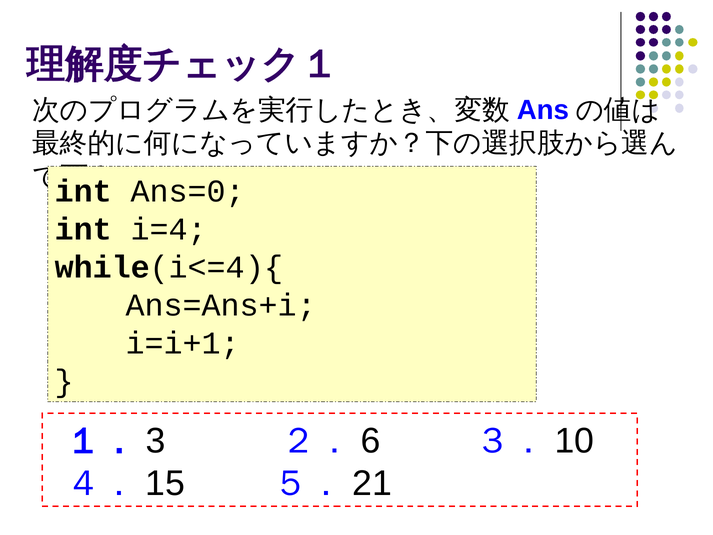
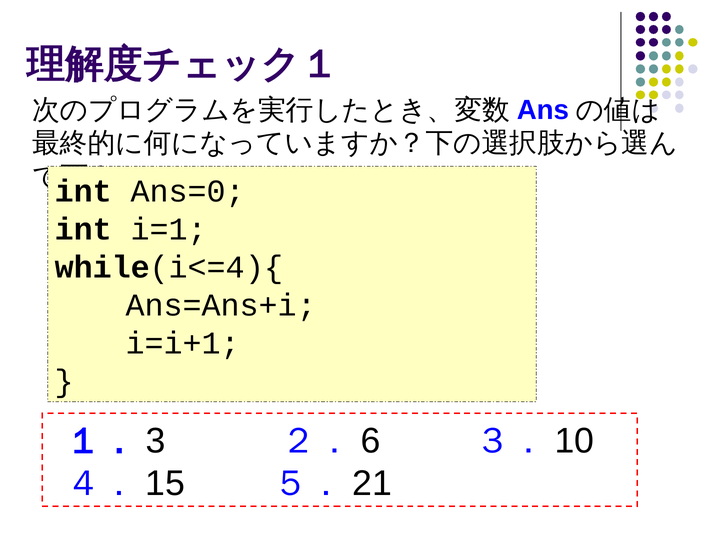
i=4: i=4 -> i=1 (169, 229)
